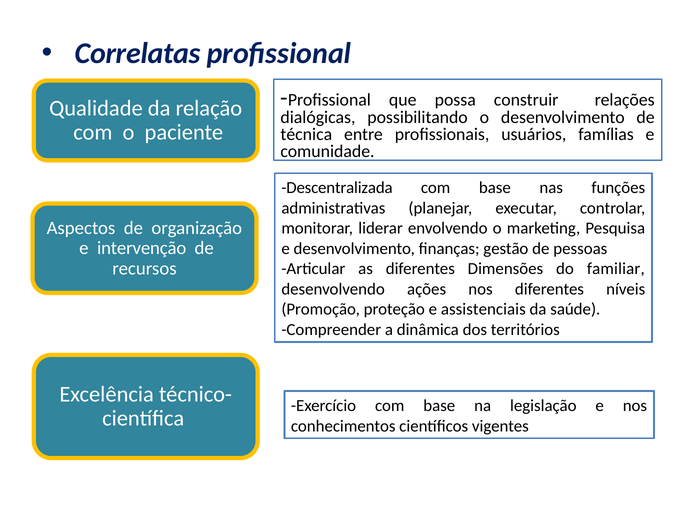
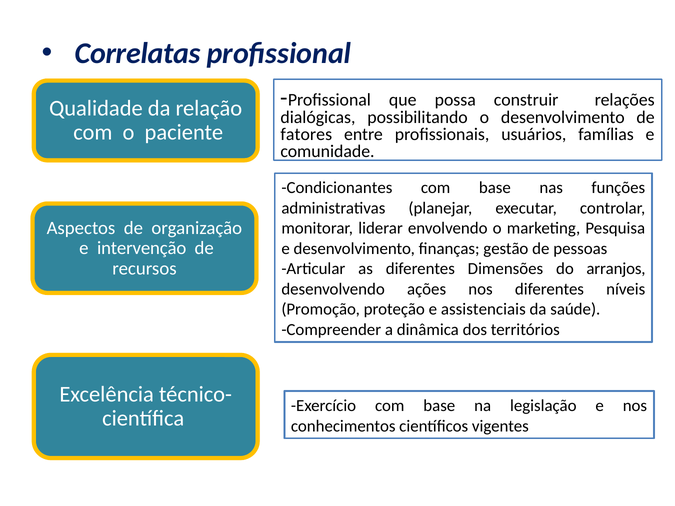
técnica: técnica -> fatores (306, 134)
Descentralizada: Descentralizada -> Condicionantes (337, 188)
familiar: familiar -> arranjos (616, 269)
